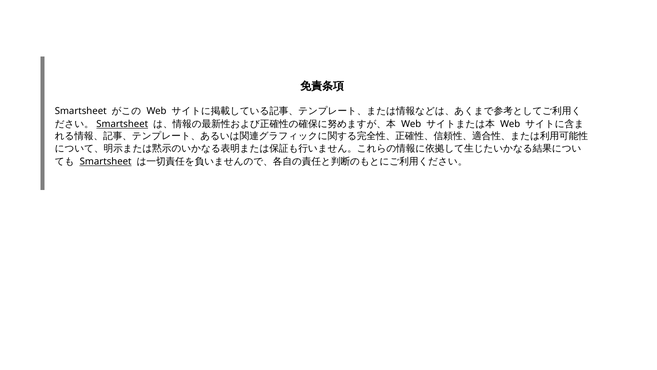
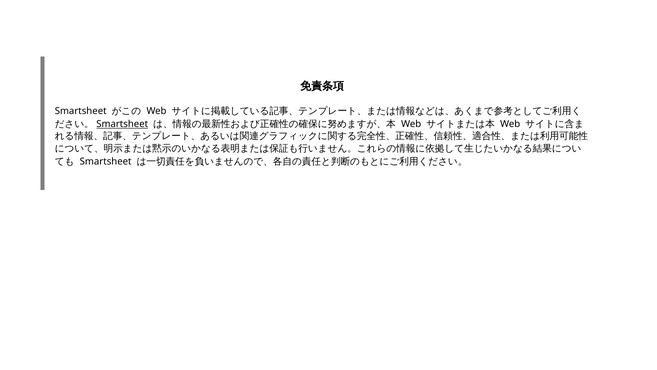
Smartsheet underline: present -> none (106, 161)
